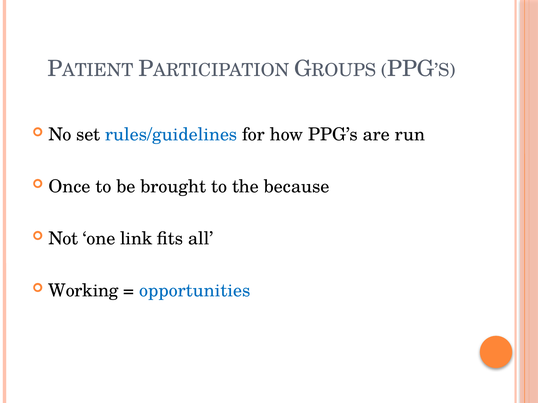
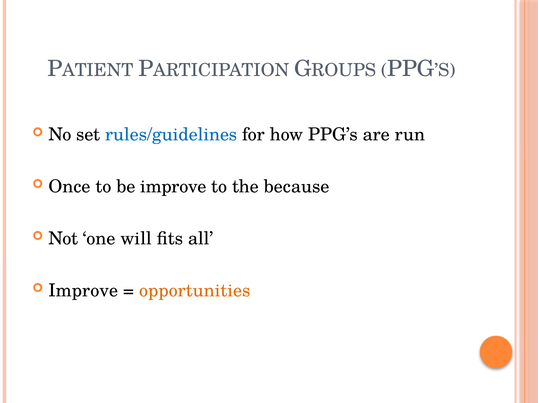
be brought: brought -> improve (173, 187)
link: link -> will (136, 239)
Working: Working -> Improve (83, 291)
opportunities colour: blue -> orange (195, 291)
